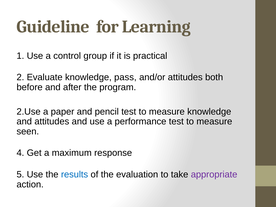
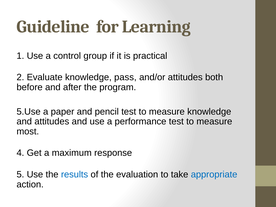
2.Use: 2.Use -> 5.Use (29, 112)
seen: seen -> most (28, 131)
appropriate colour: purple -> blue (214, 174)
